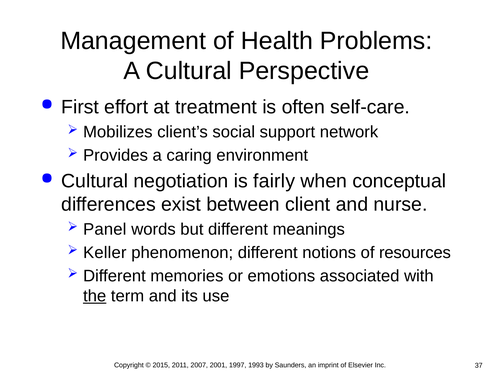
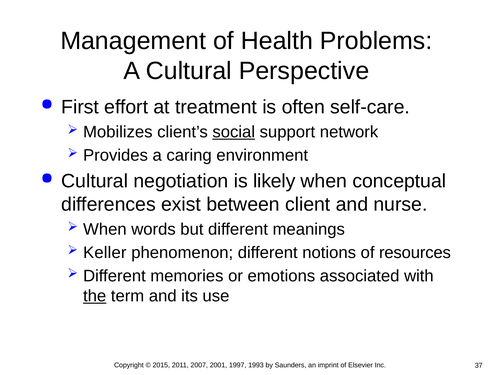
social underline: none -> present (234, 132)
fairly: fairly -> likely (274, 181)
Panel: Panel -> When (105, 229)
